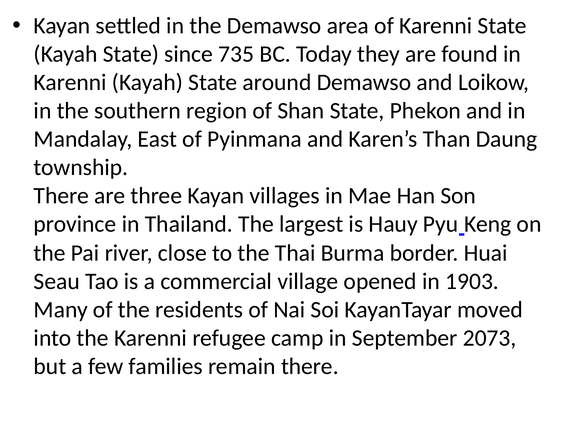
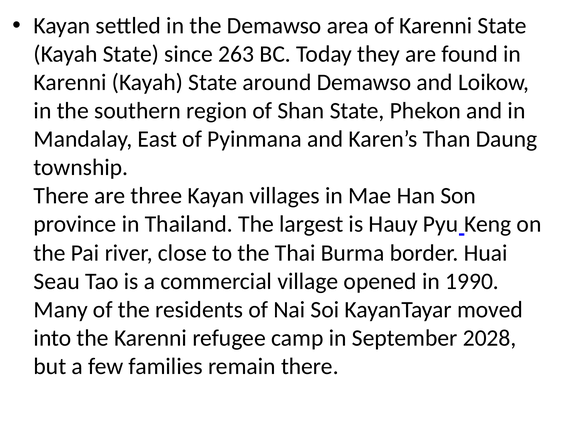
735: 735 -> 263 (236, 54)
1903: 1903 -> 1990 (472, 282)
2073: 2073 -> 2028 (490, 338)
